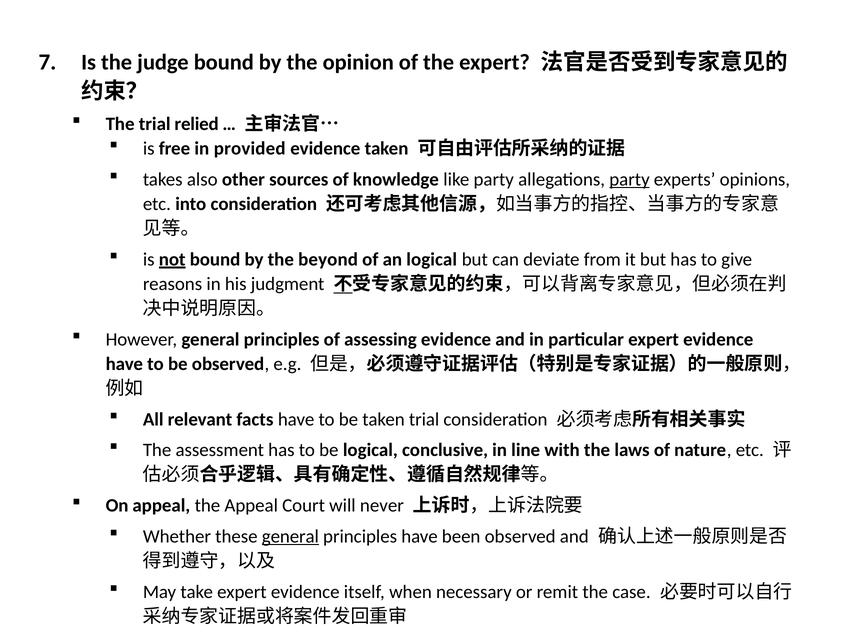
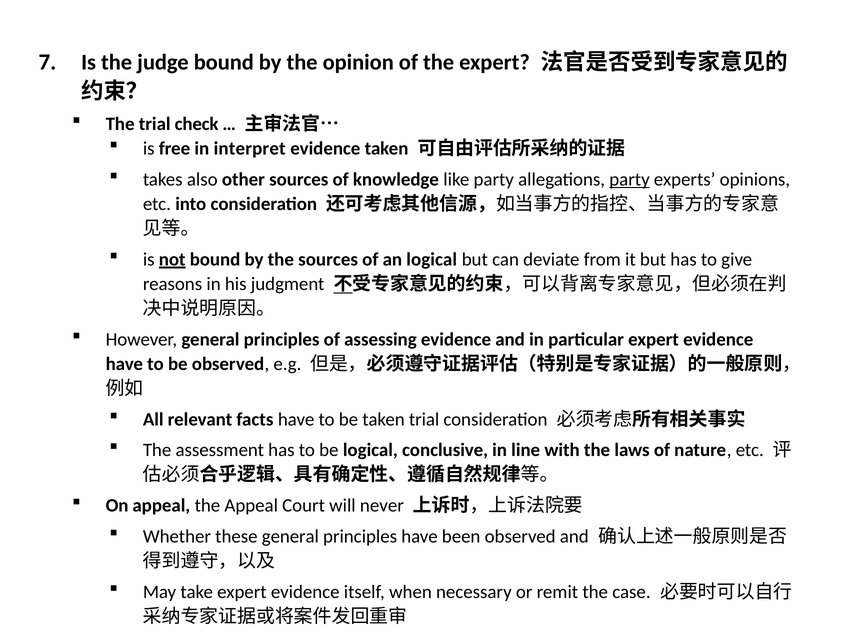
relied: relied -> check (197, 124)
provided: provided -> interpret (250, 149)
the beyond: beyond -> sources (328, 259)
general underline: present -> none (290, 536)
